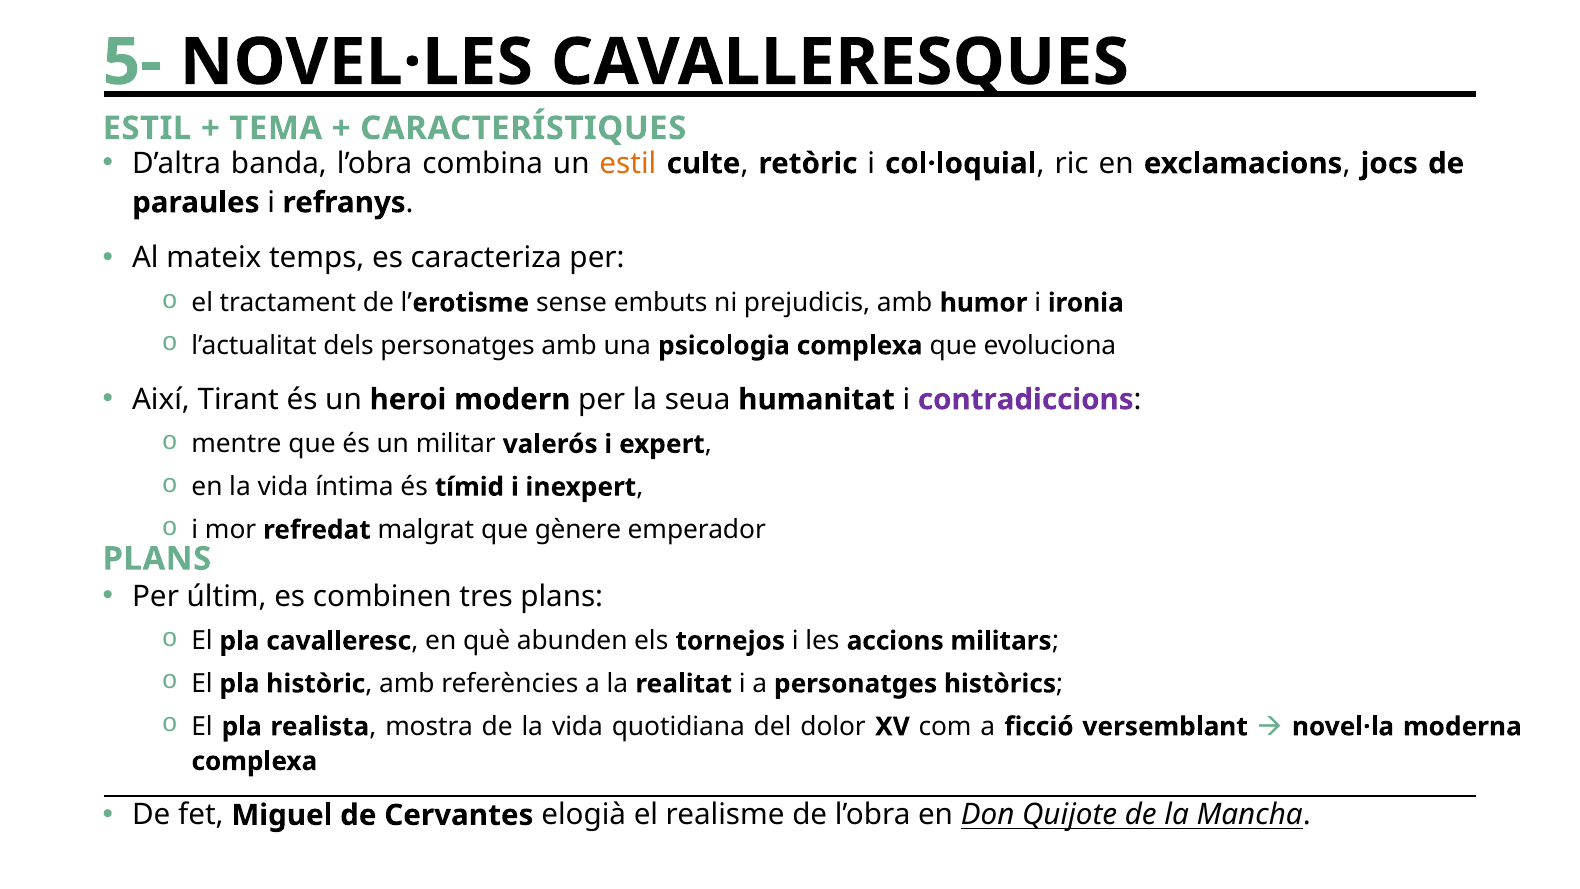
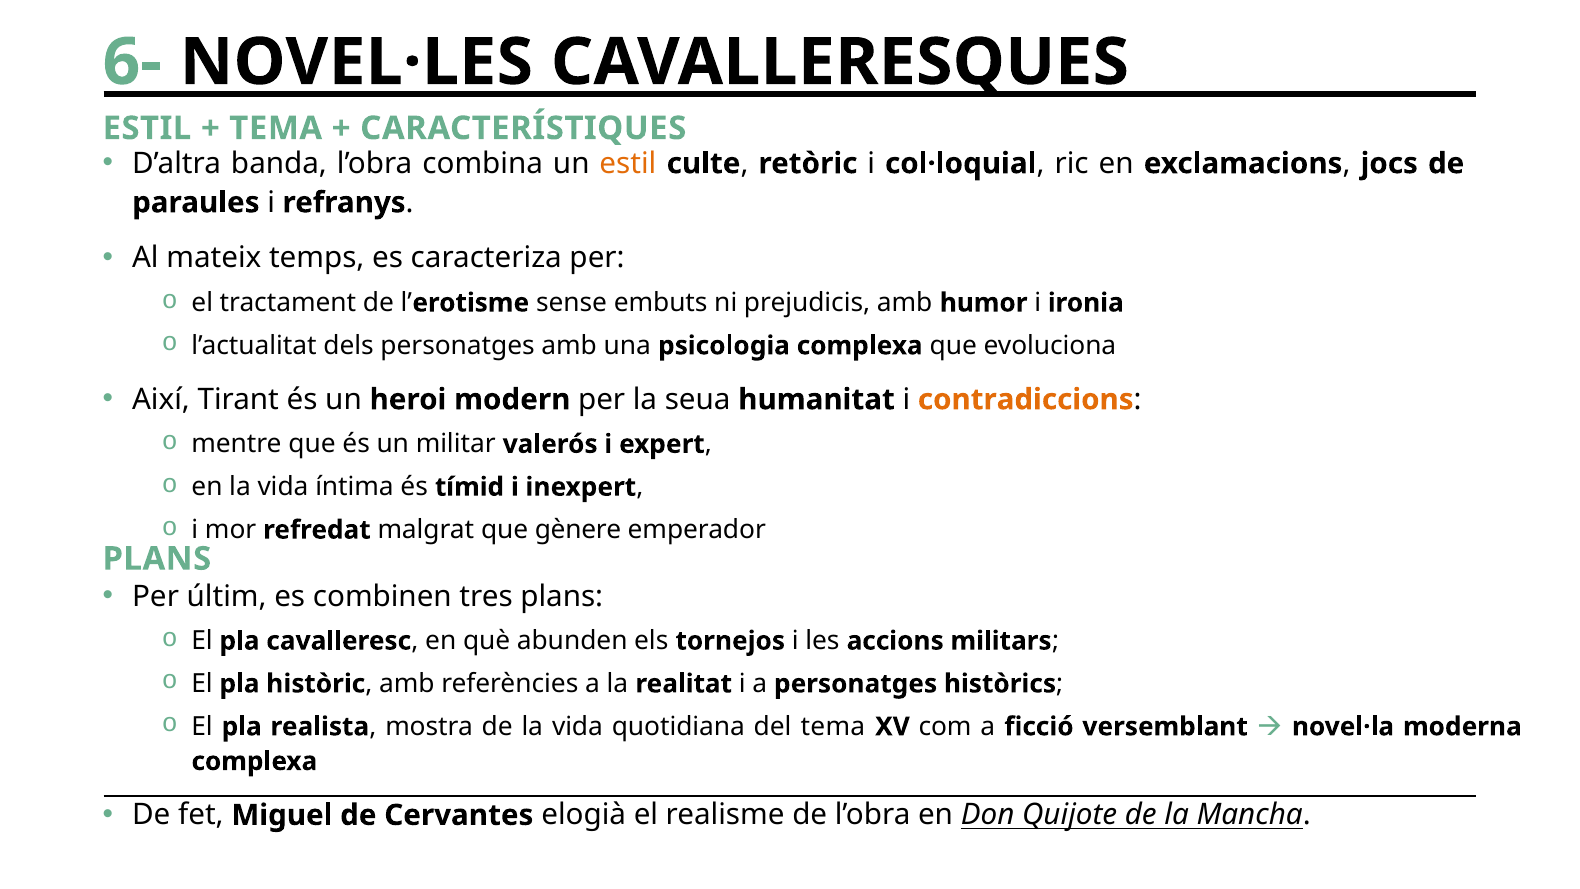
5-: 5- -> 6- (132, 62)
contradiccions colour: purple -> orange (1026, 399)
del dolor: dolor -> tema (833, 726)
